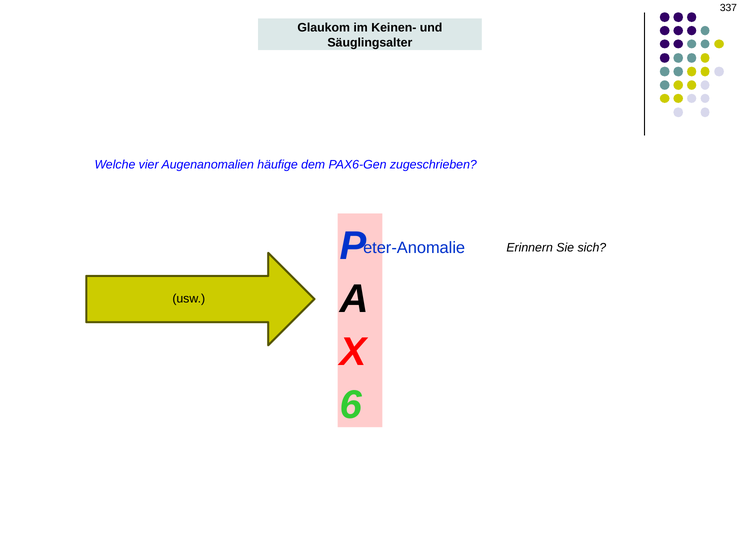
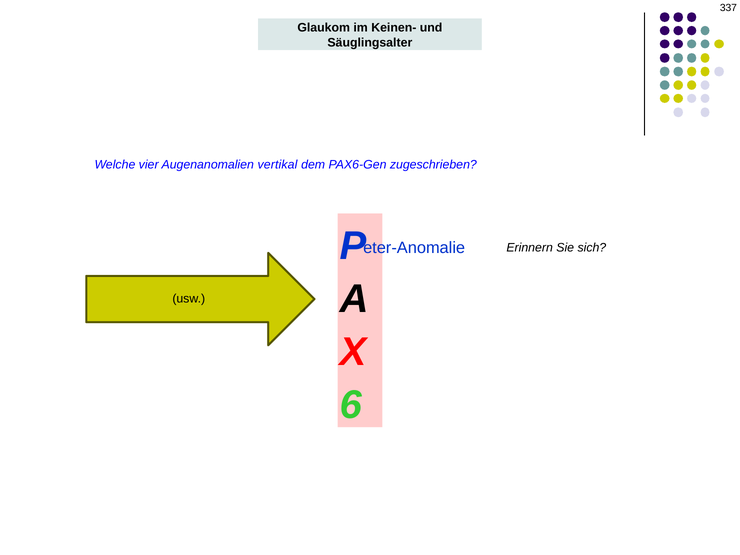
häufige: häufige -> vertikal (277, 165)
